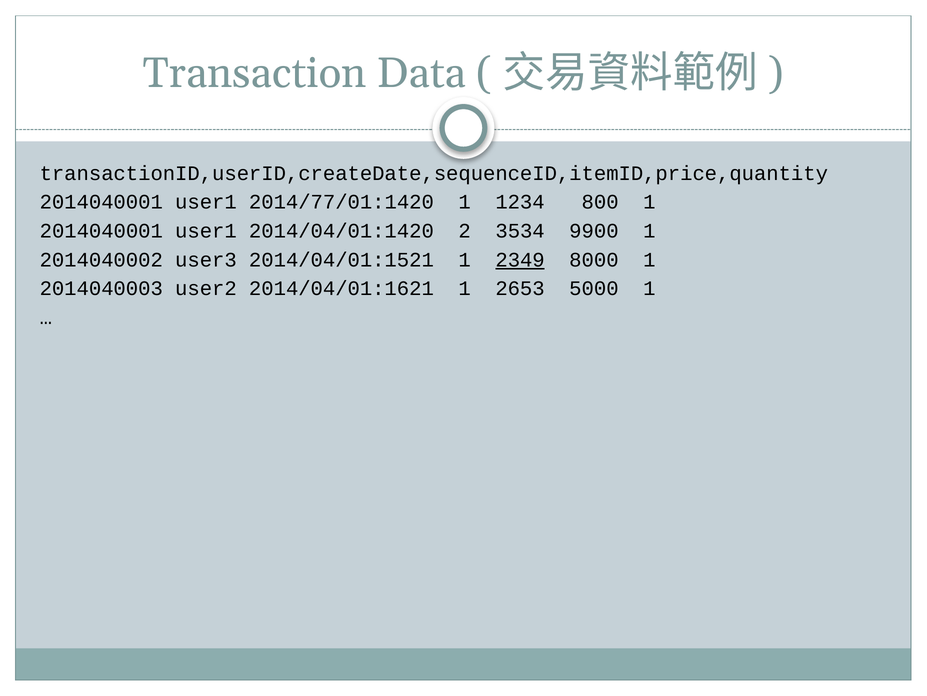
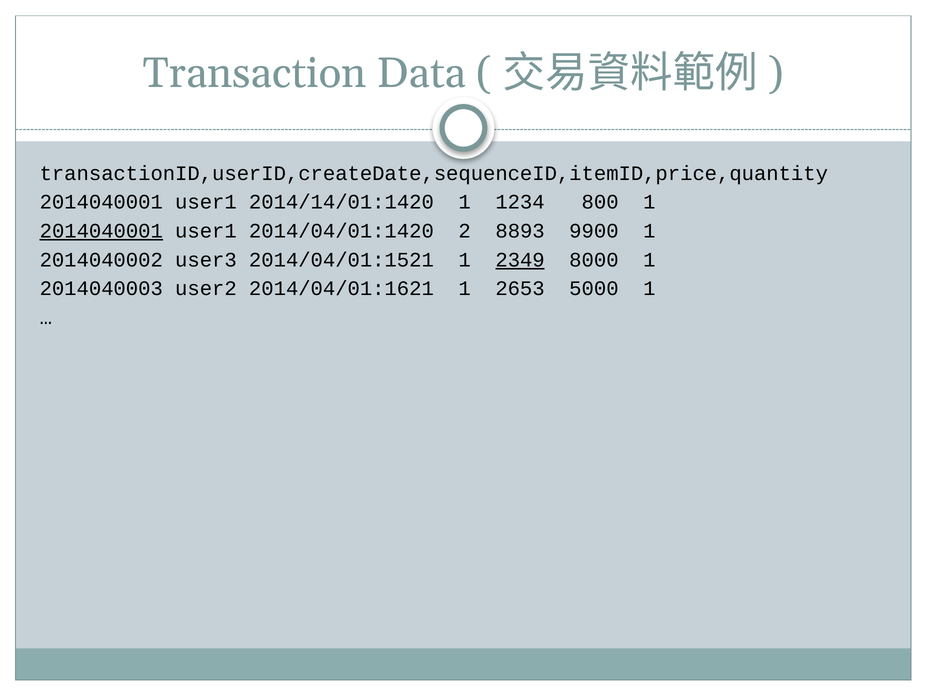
2014/77/01:1420: 2014/77/01:1420 -> 2014/14/01:1420 (341, 202)
2014040001 underline: none -> present (101, 231)
3534: 3534 -> 8893 (520, 231)
